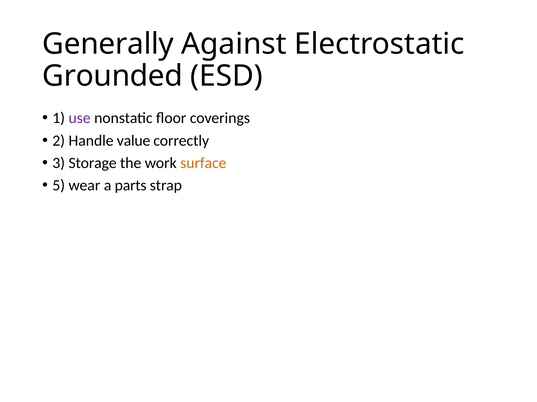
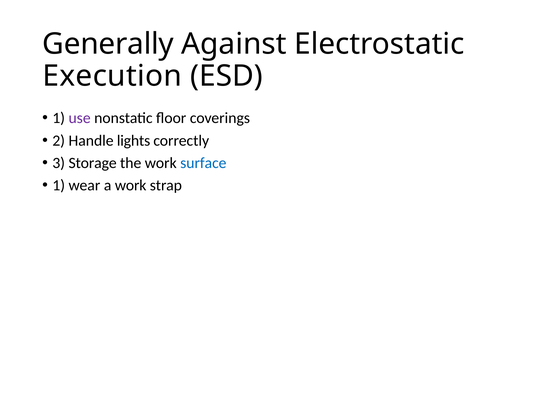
Grounded: Grounded -> Execution (112, 76)
value: value -> lights (134, 141)
surface colour: orange -> blue (203, 163)
5: 5 -> 1 (59, 186)
a parts: parts -> work (131, 186)
